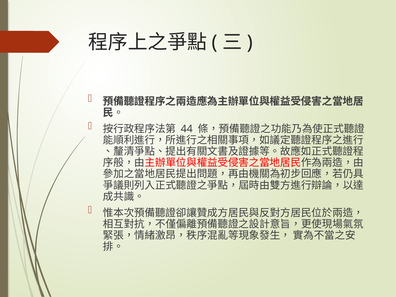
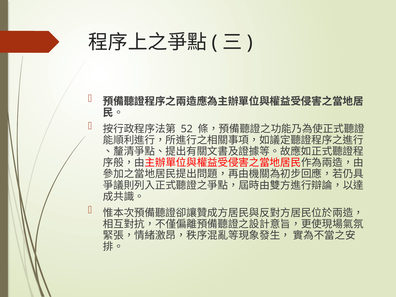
44: 44 -> 52 (187, 129)
